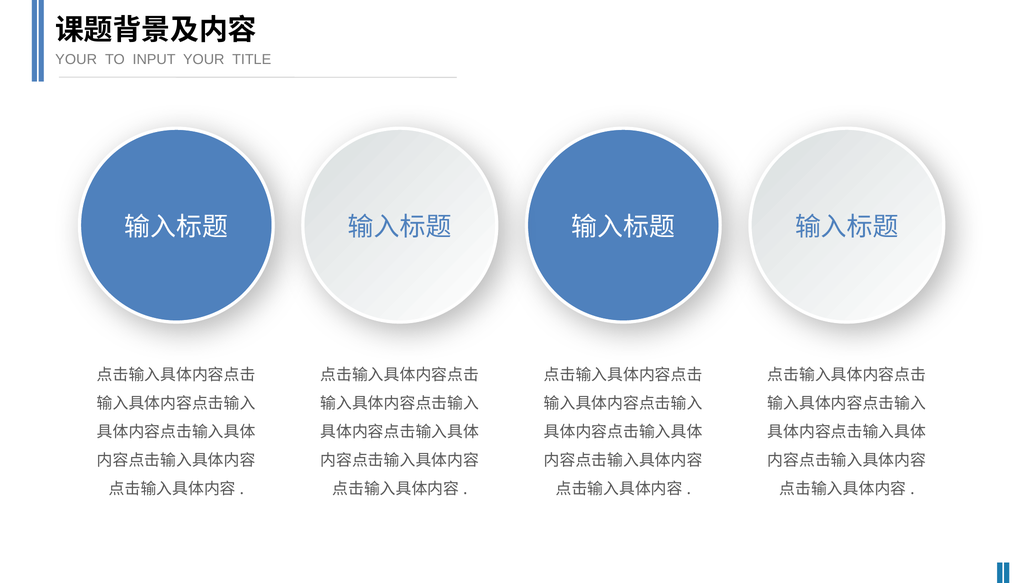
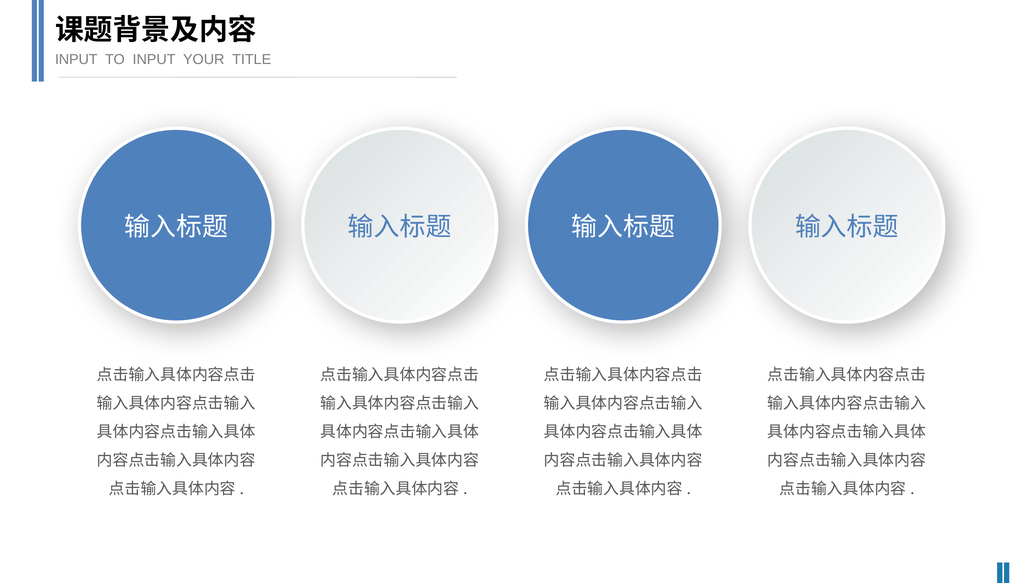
YOUR: YOUR -> INPUT (76, 59)
